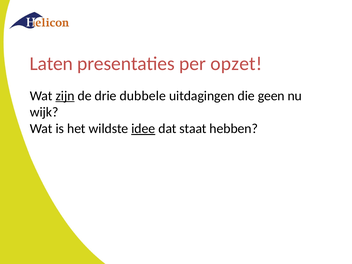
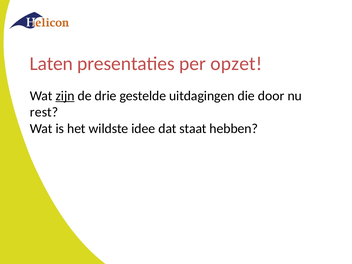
dubbele: dubbele -> gestelde (143, 96)
geen: geen -> door (271, 96)
wijk: wijk -> rest (44, 112)
idee underline: present -> none (143, 129)
